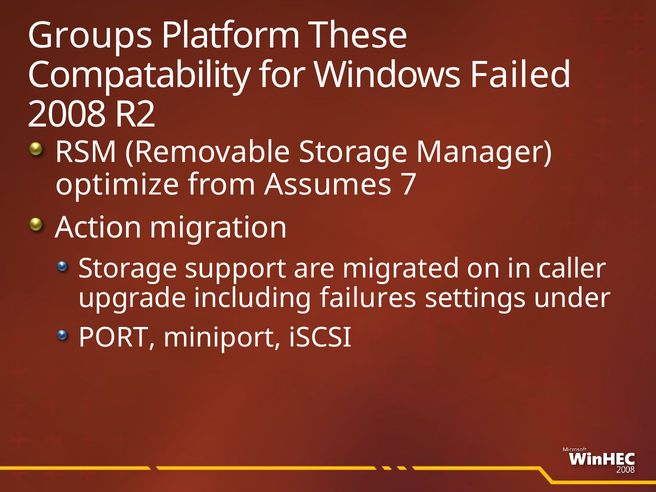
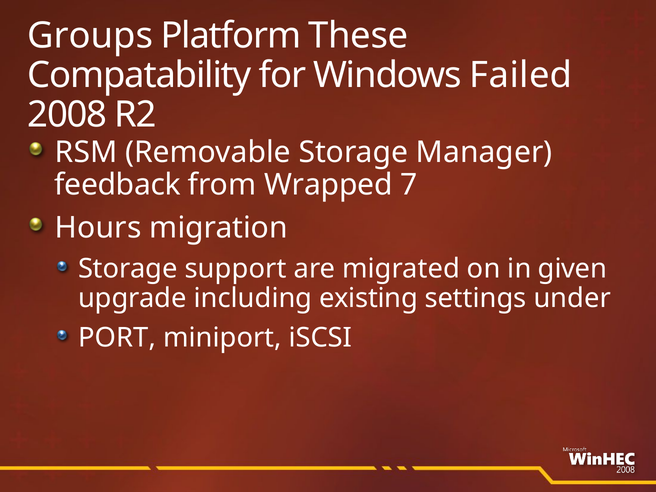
optimize: optimize -> feedback (118, 185)
Assumes: Assumes -> Wrapped (328, 185)
Action: Action -> Hours (98, 228)
caller: caller -> given (572, 269)
failures: failures -> existing (368, 298)
